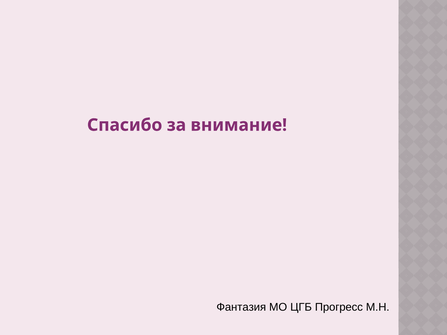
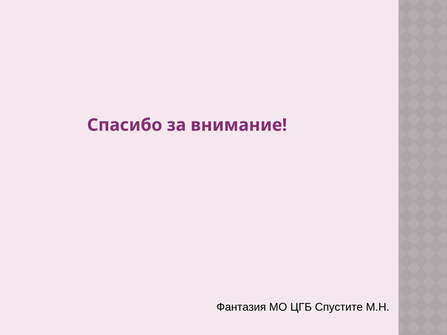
Прогресс: Прогресс -> Спустите (339, 308)
